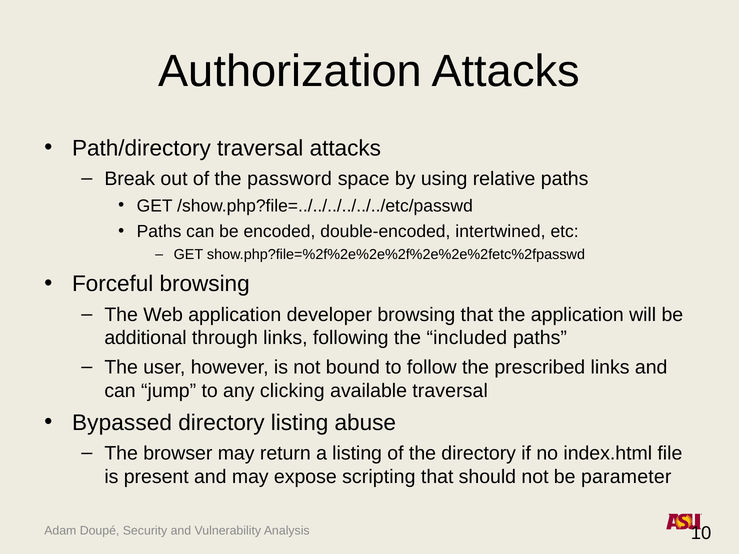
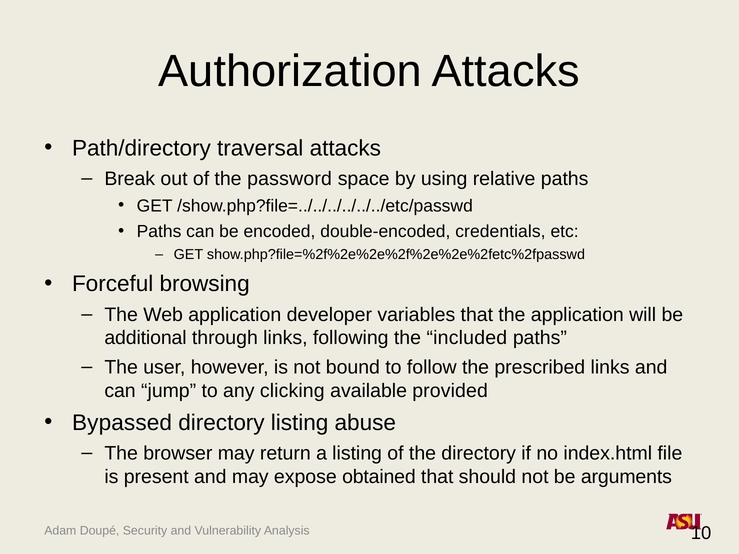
intertwined: intertwined -> credentials (500, 232)
developer browsing: browsing -> variables (416, 315)
available traversal: traversal -> provided (450, 391)
scripting: scripting -> obtained (379, 477)
parameter: parameter -> arguments (626, 477)
